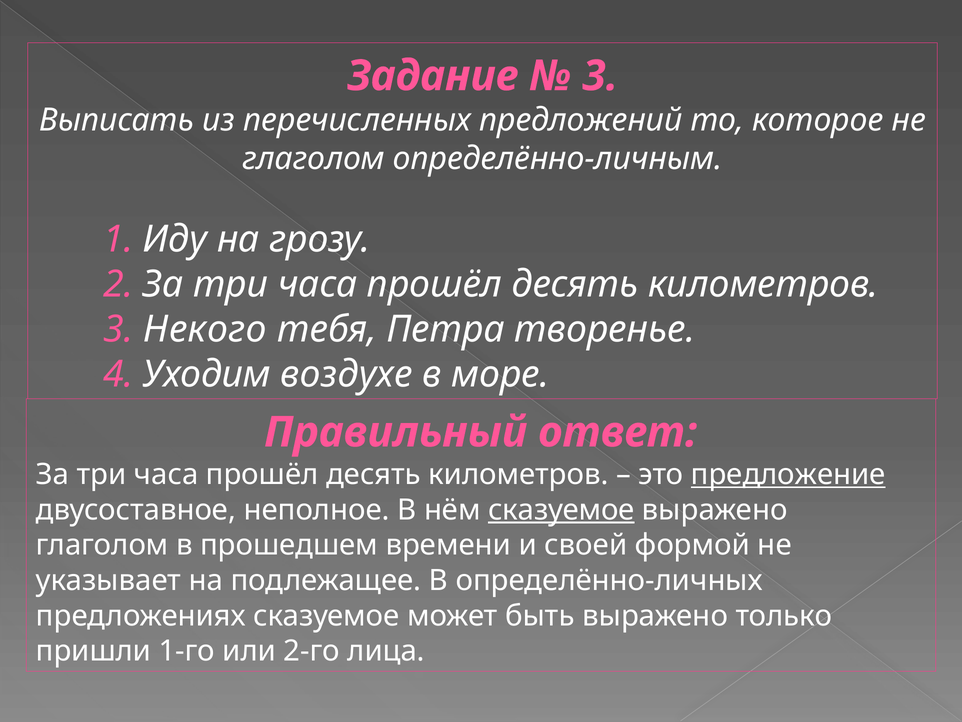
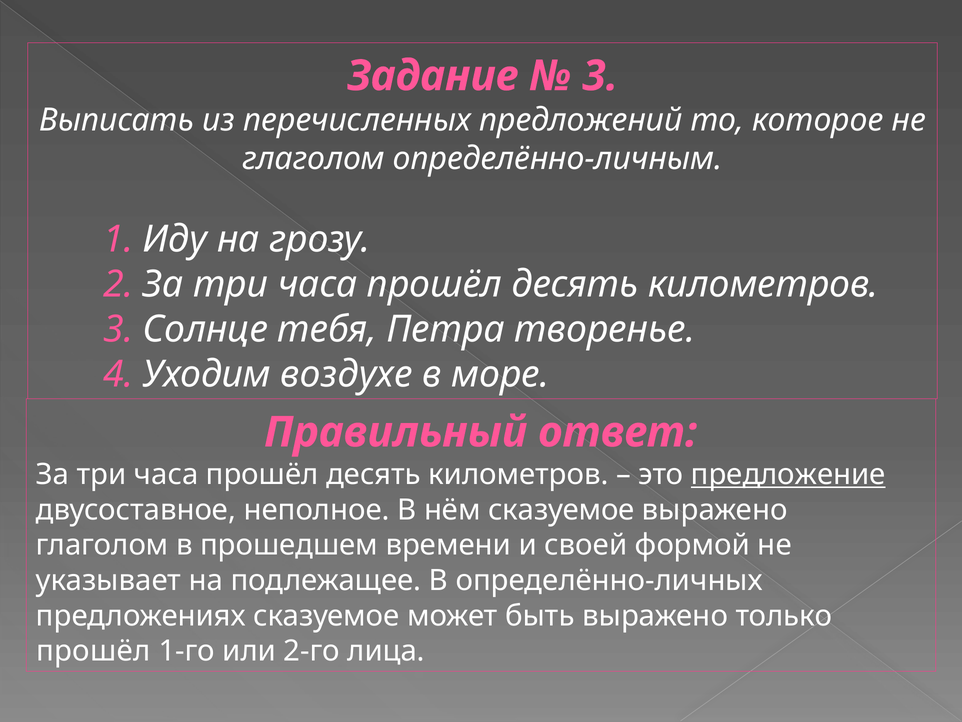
Некого: Некого -> Солнце (205, 329)
сказуемое underline: present -> none (561, 510)
пришли: пришли -> прошёл (93, 651)
